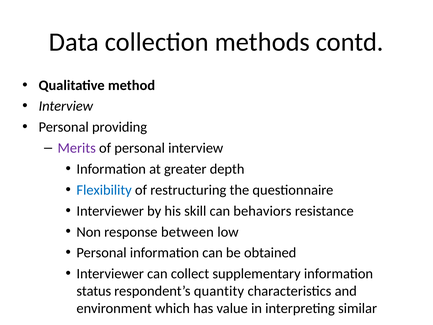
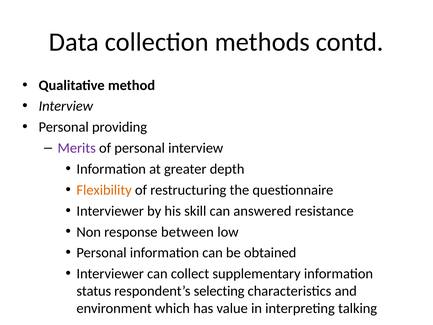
Flexibility colour: blue -> orange (104, 190)
behaviors: behaviors -> answered (262, 211)
quantity: quantity -> selecting (219, 291)
similar: similar -> talking (358, 308)
